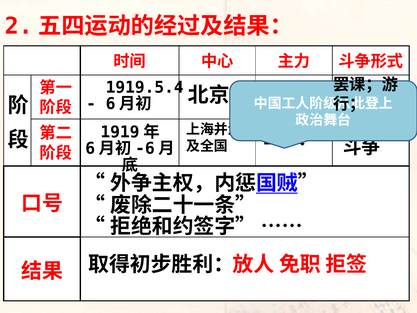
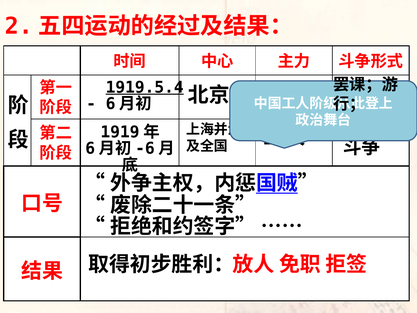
1919.5.4 underline: none -> present (145, 87)
